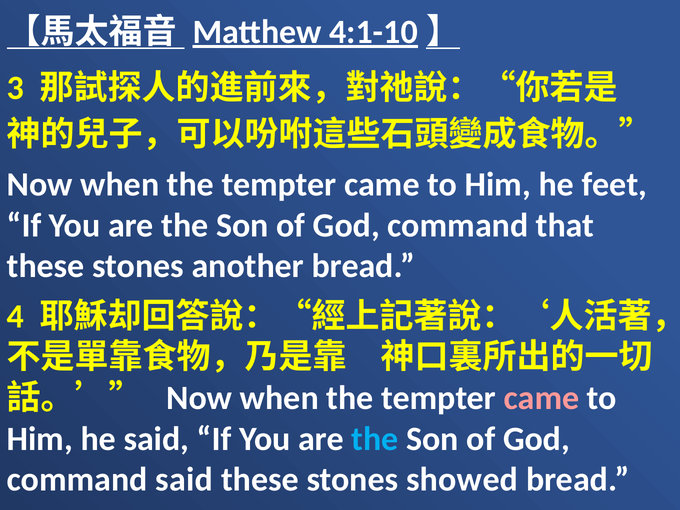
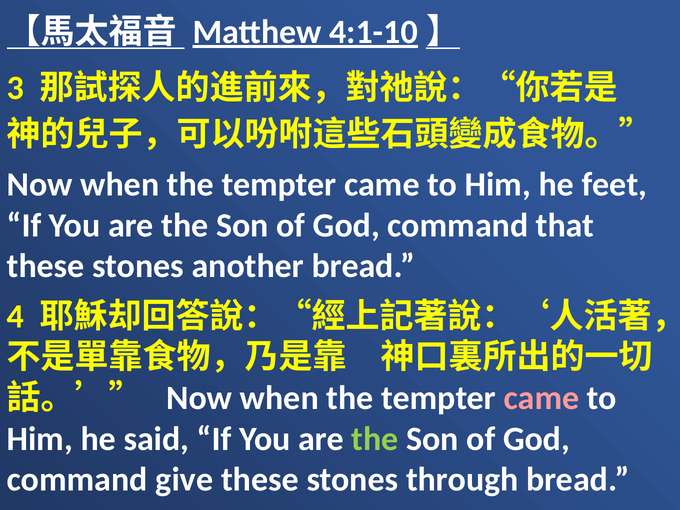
the colour: light blue -> light green (375, 439)
command said: said -> give (184, 480)
showed: showed -> through (462, 480)
